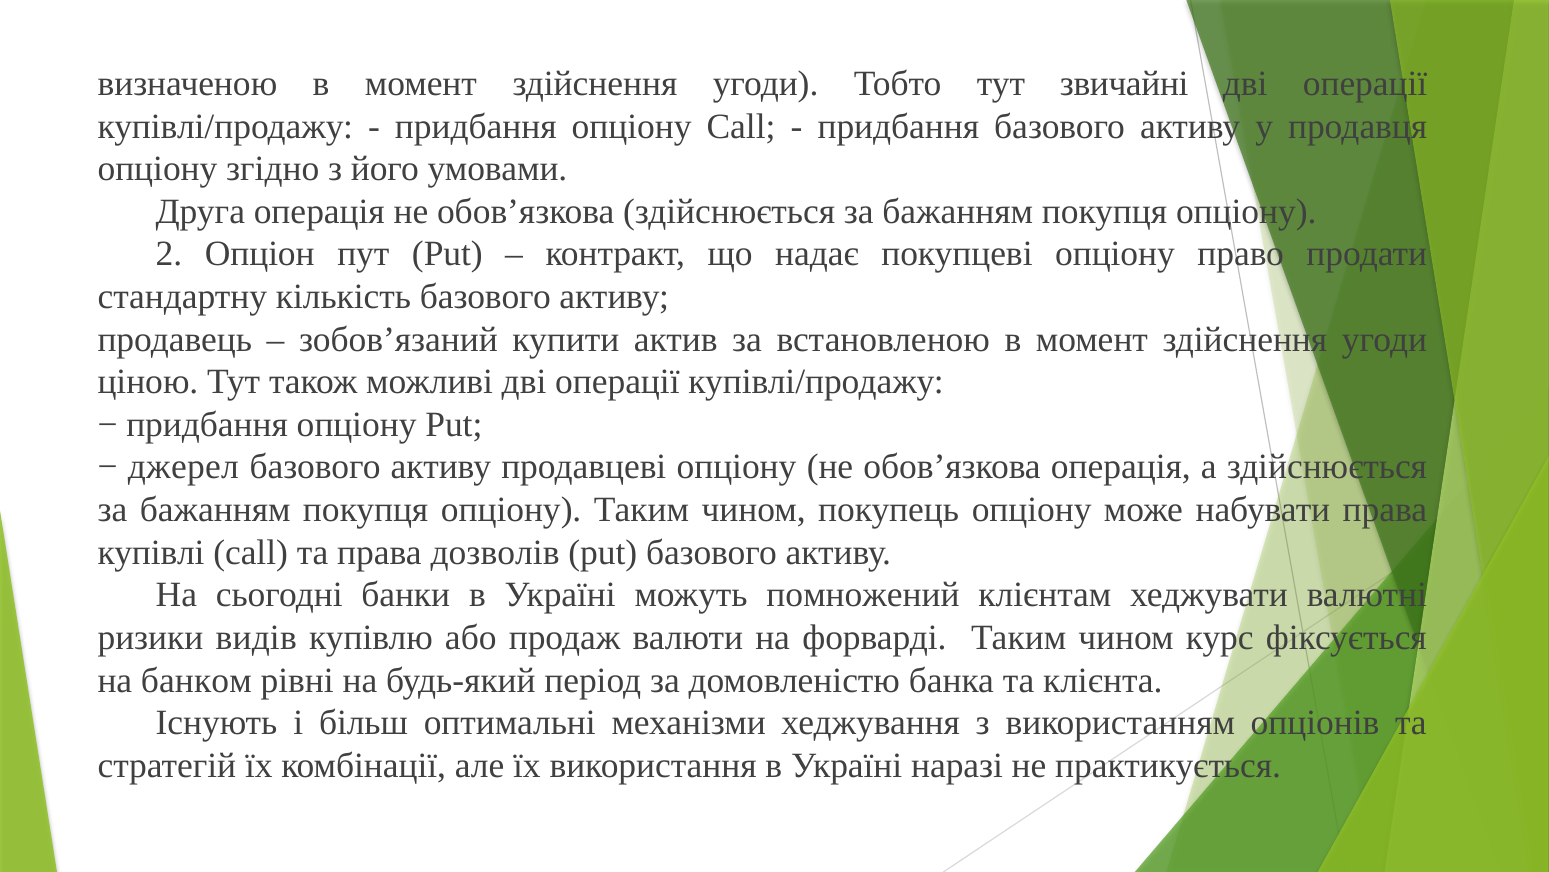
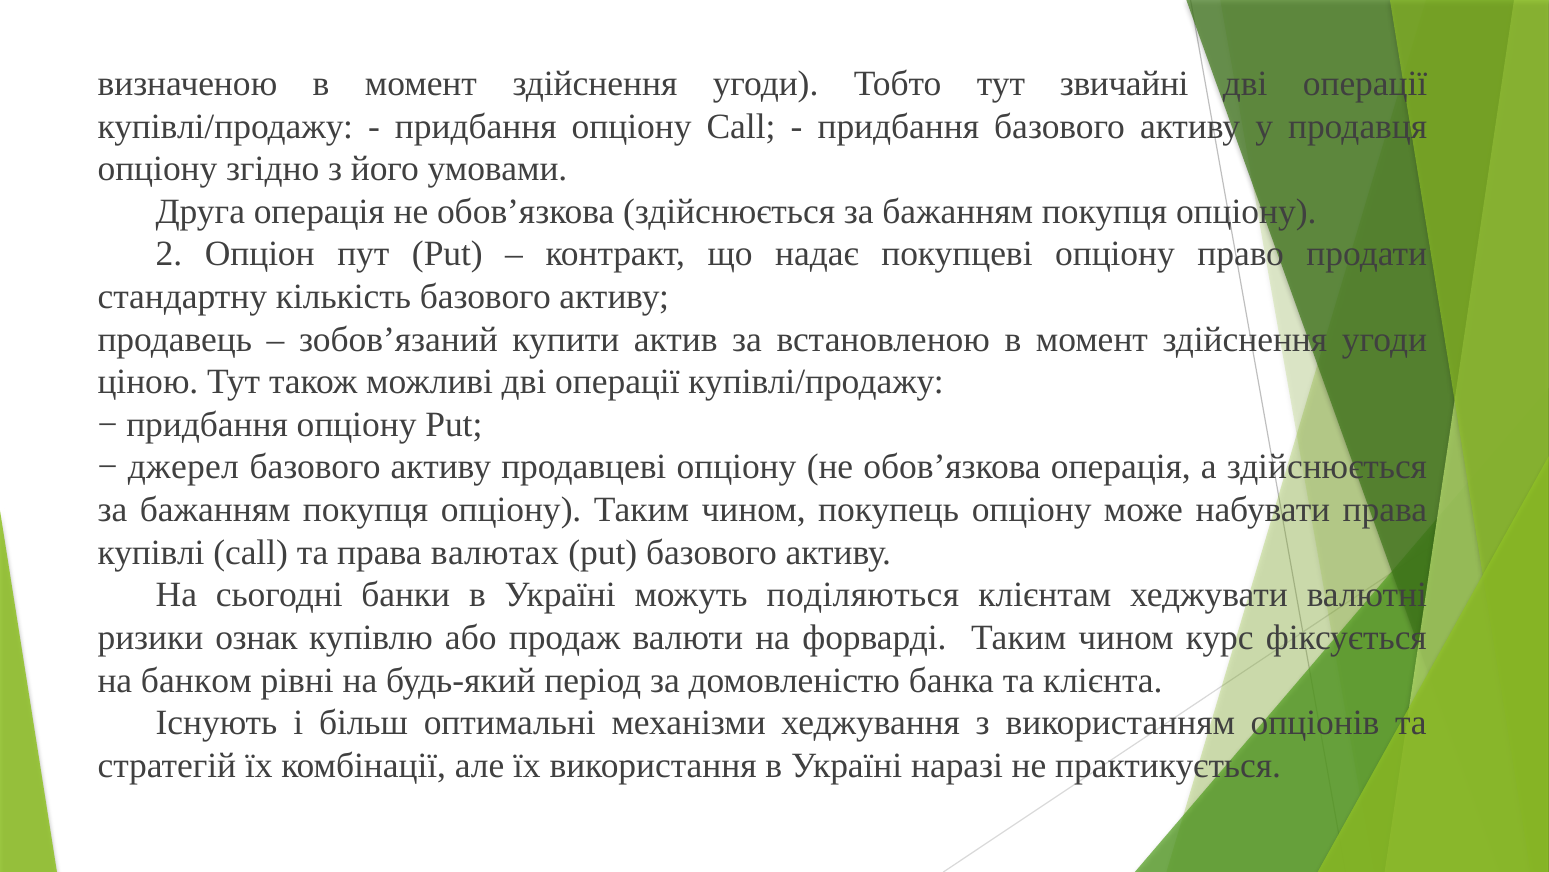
дозволів: дозволів -> валютах (495, 552)
помножений: помножений -> поділяються (863, 595)
видів: видів -> ознак (256, 637)
